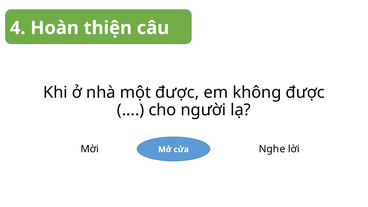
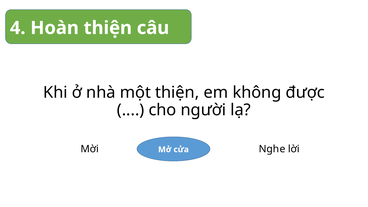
một được: được -> thiện (177, 92)
